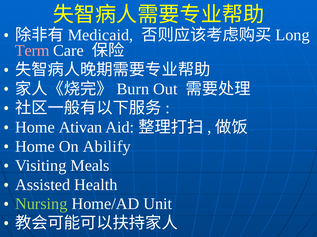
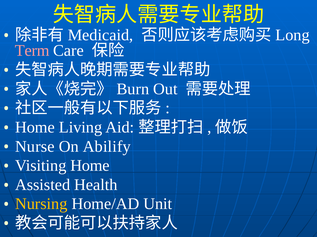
Ativan: Ativan -> Living (81, 128)
Home: Home -> Nurse (35, 147)
Visiting Meals: Meals -> Home (90, 166)
Nursing colour: light green -> yellow (41, 205)
